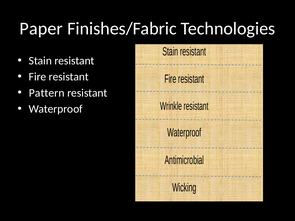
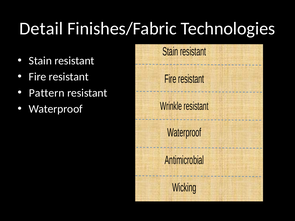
Paper: Paper -> Detail (41, 29)
